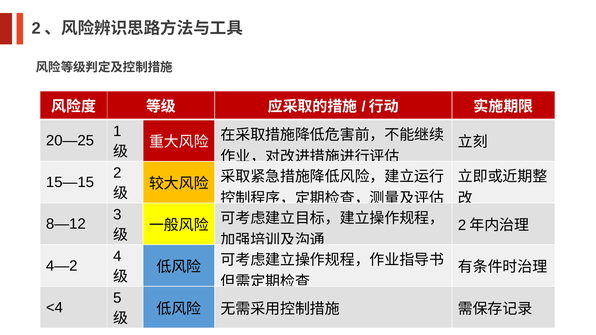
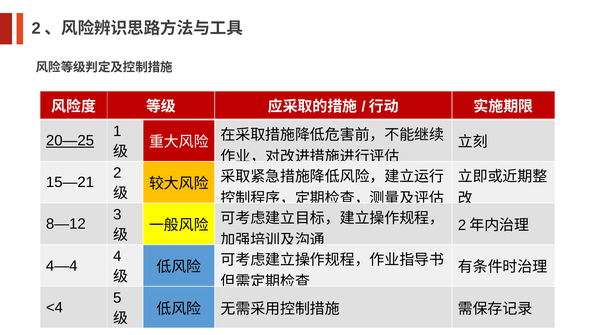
20—25 underline: none -> present (70, 141)
15—15: 15—15 -> 15—21 (70, 183)
4—2: 4—2 -> 4—4 (62, 266)
